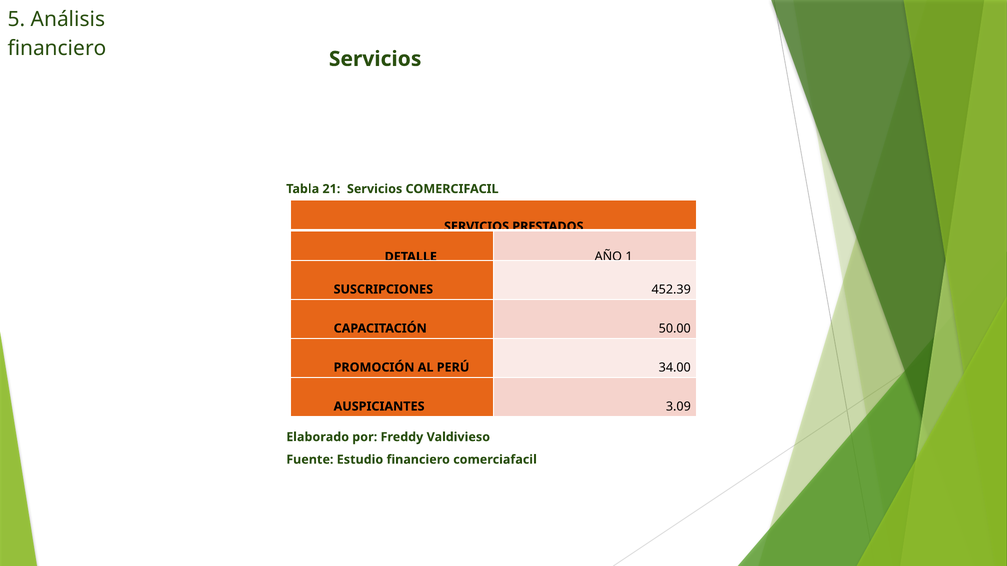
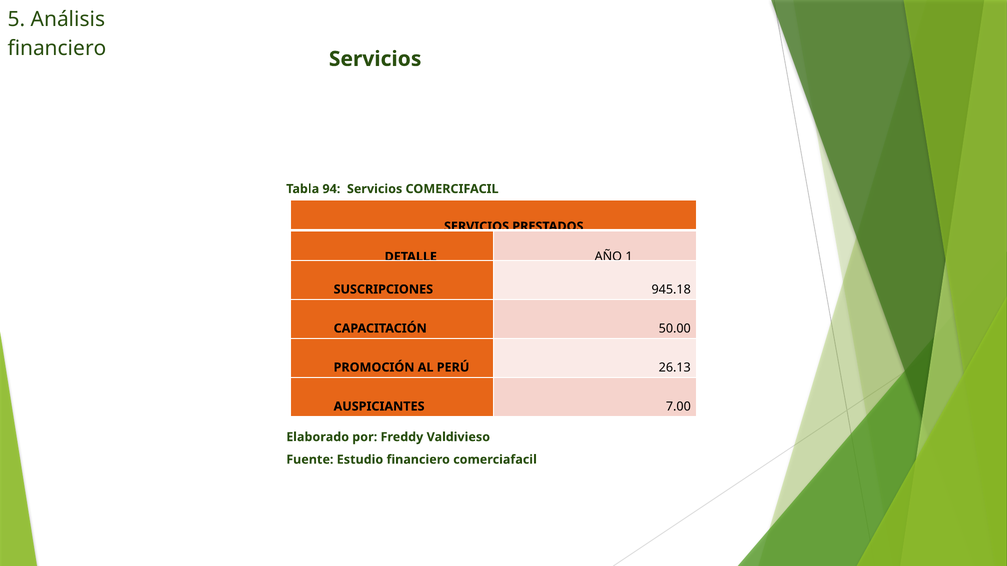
21: 21 -> 94 (331, 189)
452.39: 452.39 -> 945.18 (671, 290)
34.00: 34.00 -> 26.13 (675, 368)
3.09: 3.09 -> 7.00 (678, 407)
